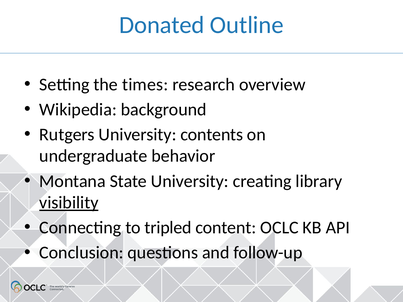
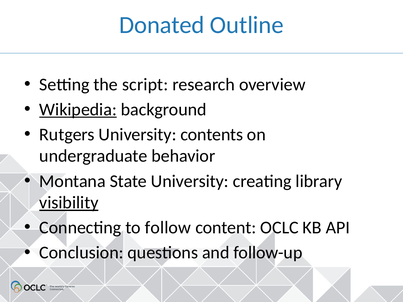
times: times -> script (145, 85)
Wikipedia underline: none -> present (78, 110)
tripled: tripled -> follow (168, 228)
